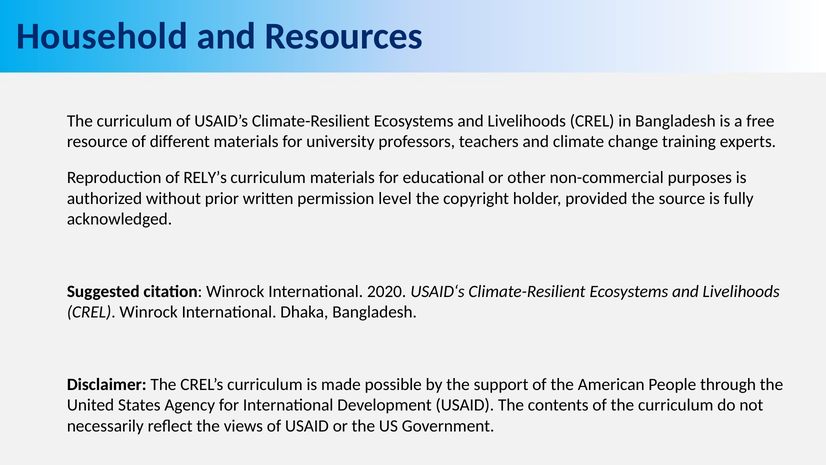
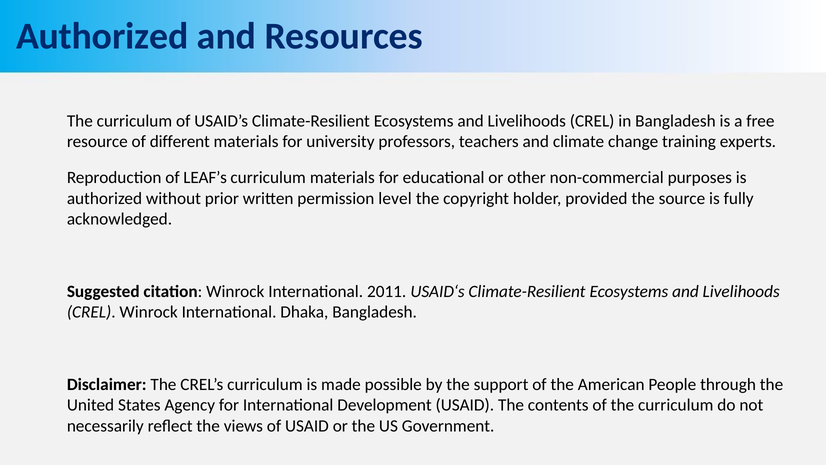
Household: Household -> Authorized (102, 36)
RELY’s: RELY’s -> LEAF’s (205, 178)
2020: 2020 -> 2011 (387, 291)
